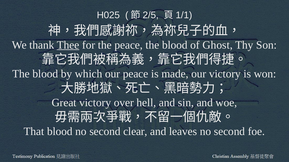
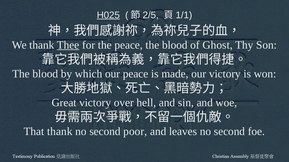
H025 underline: none -> present (108, 15)
That blood: blood -> thank (60, 132)
clear: clear -> poor (135, 132)
